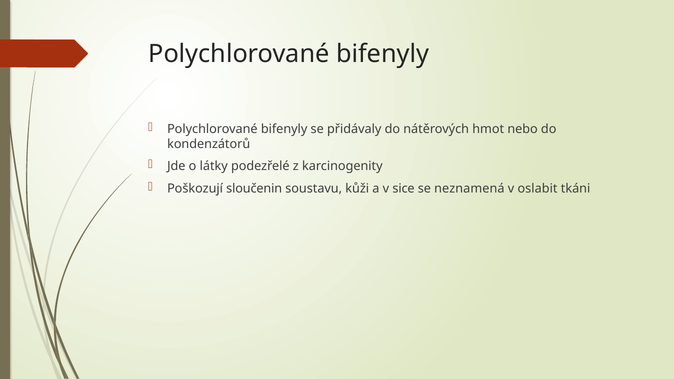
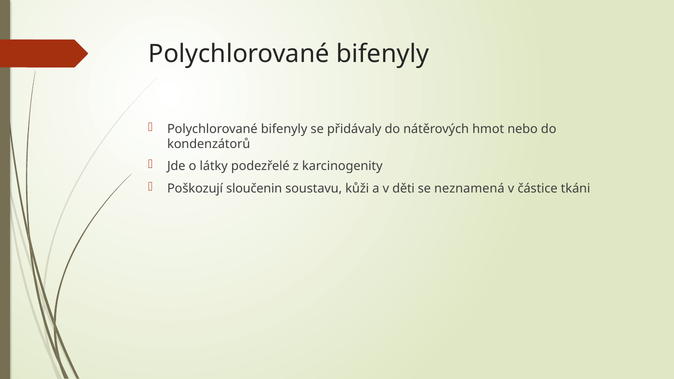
sice: sice -> děti (404, 188)
oslabit: oslabit -> částice (538, 188)
